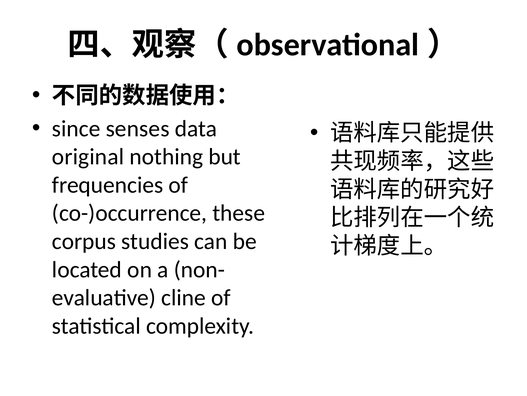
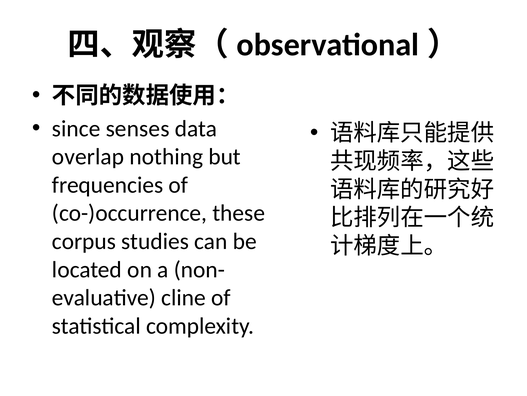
original: original -> overlap (88, 157)
